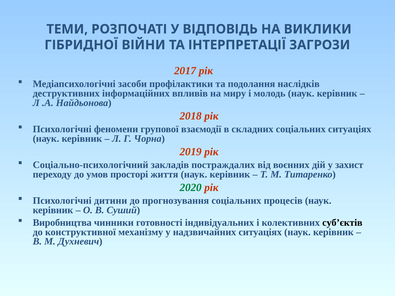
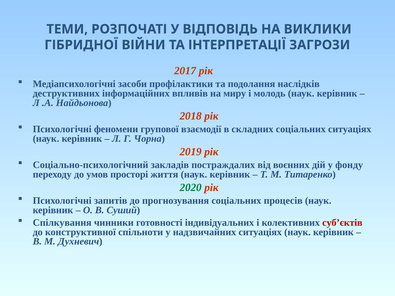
захист: захист -> фонду (349, 165)
дитини: дитини -> запитів (111, 201)
Виробництва: Виробництва -> Спілкування (62, 223)
суб’єктів colour: black -> red (342, 223)
механізму: механізму -> спільноти (141, 232)
